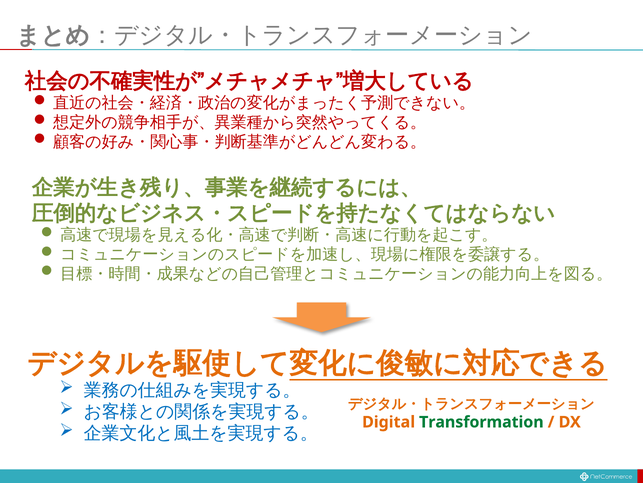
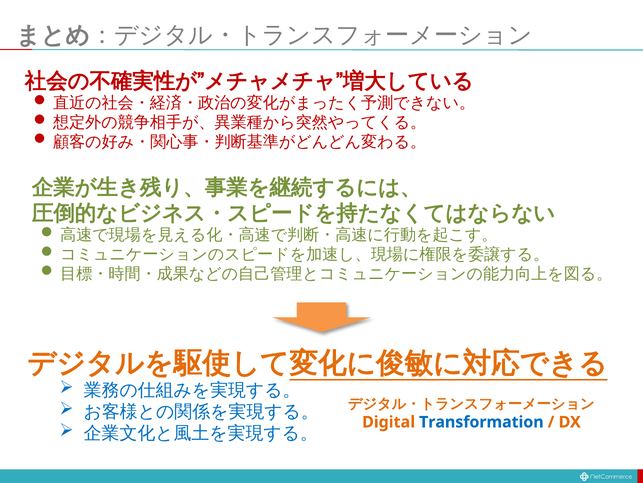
Transformation colour: green -> blue (481, 421)
